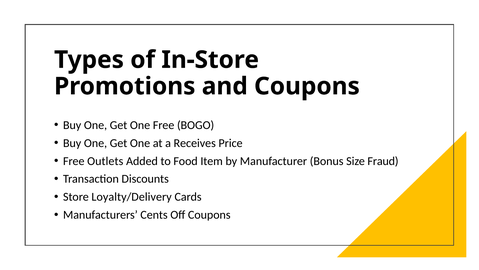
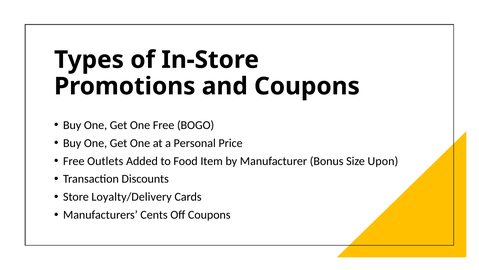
Receives: Receives -> Personal (195, 143)
Fraud: Fraud -> Upon (383, 161)
